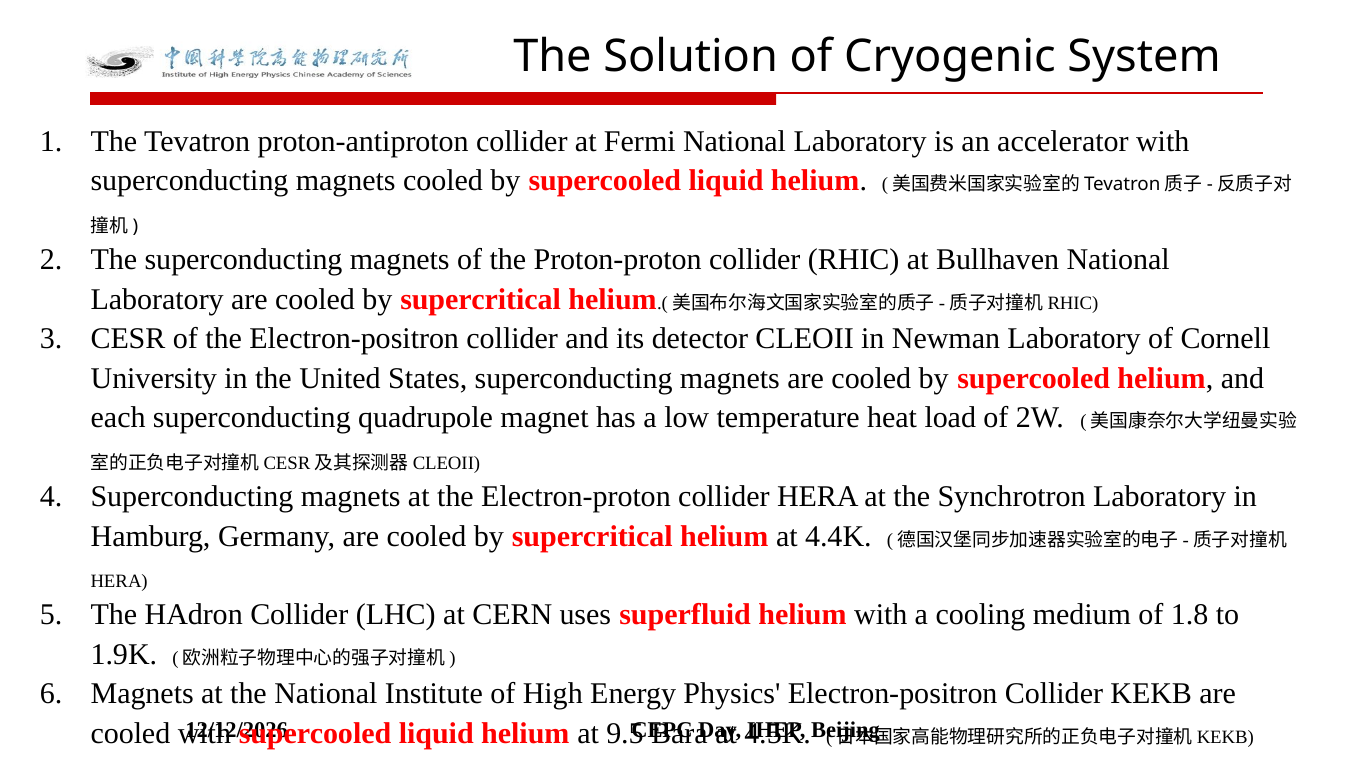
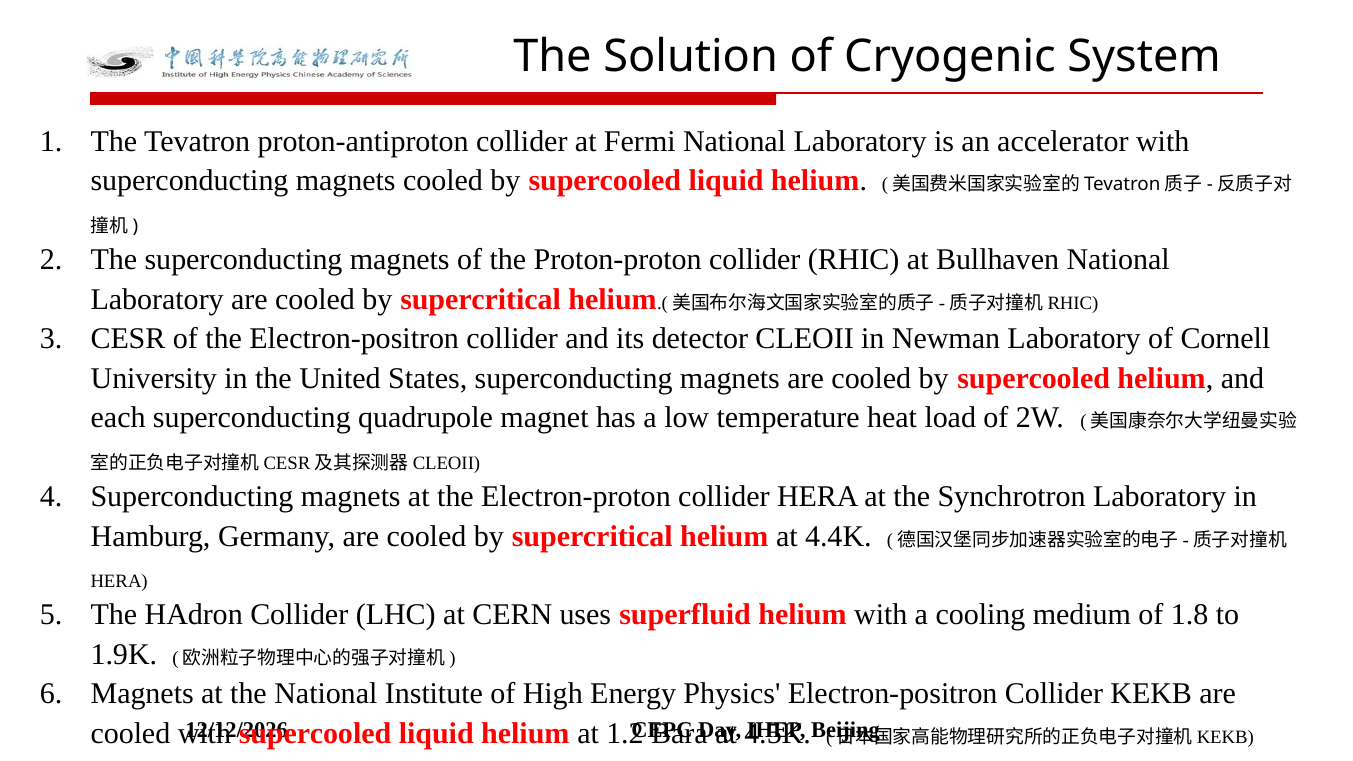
9.5: 9.5 -> 1.2 (625, 734)
